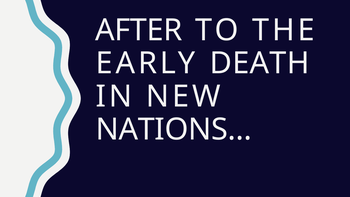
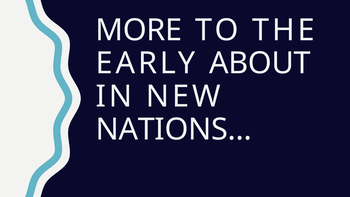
AFTER: AFTER -> MORE (139, 30)
DEATH: DEATH -> ABOUT (260, 63)
